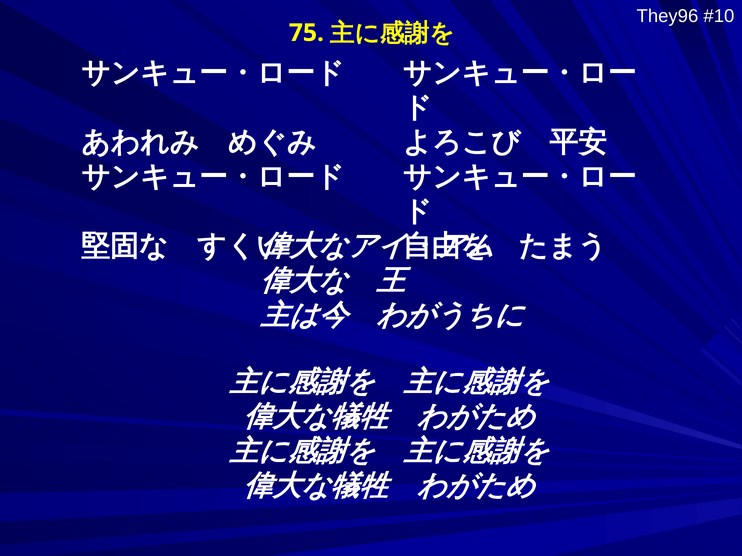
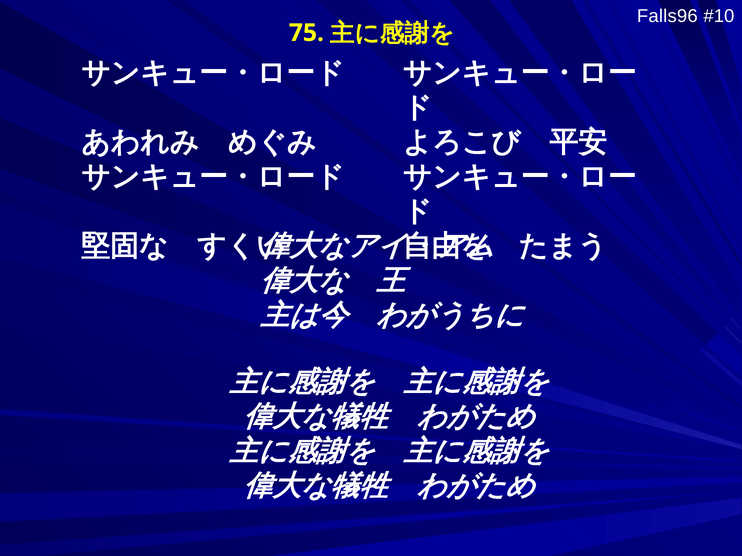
They96: They96 -> Falls96 (667, 16)
